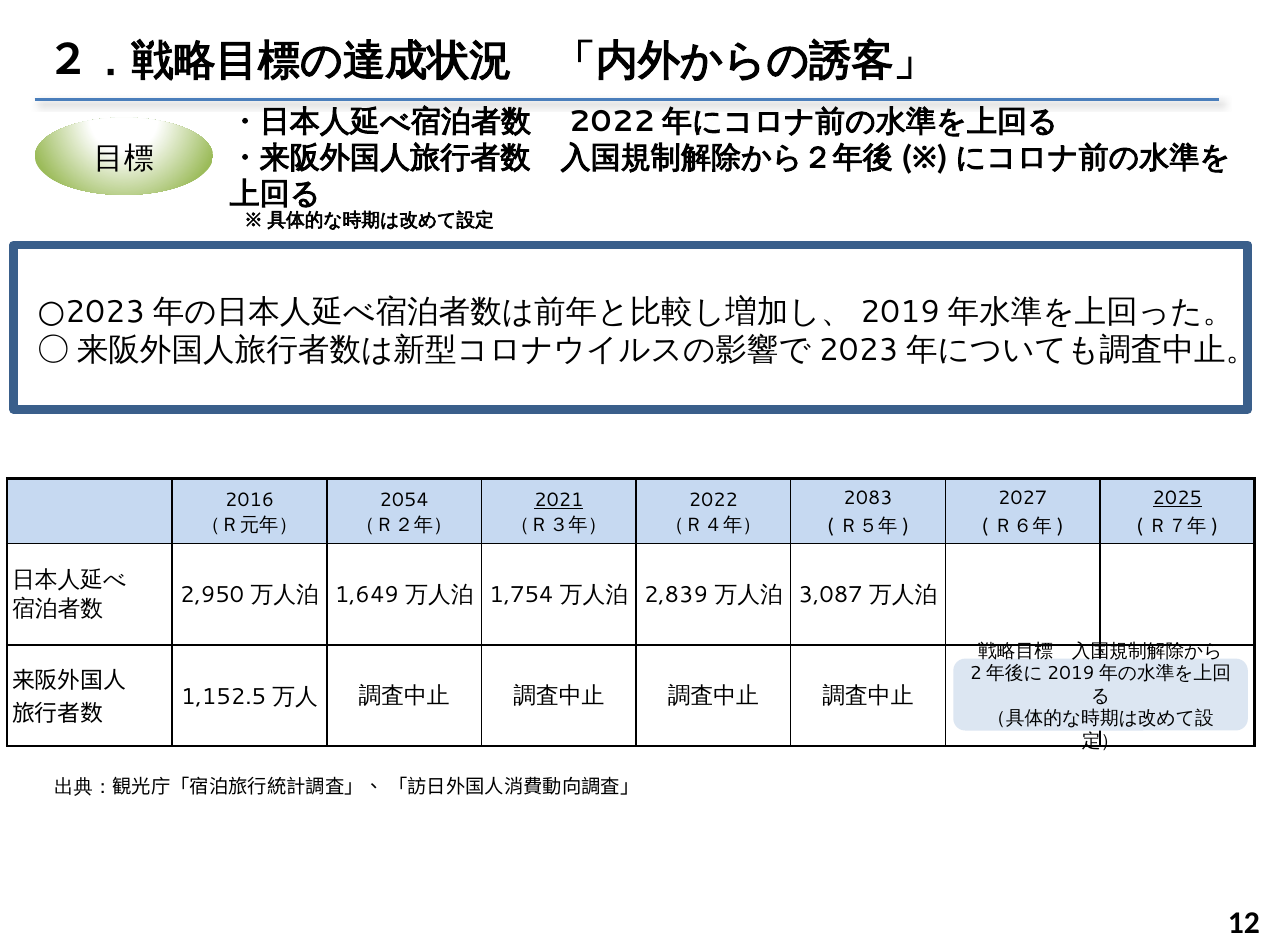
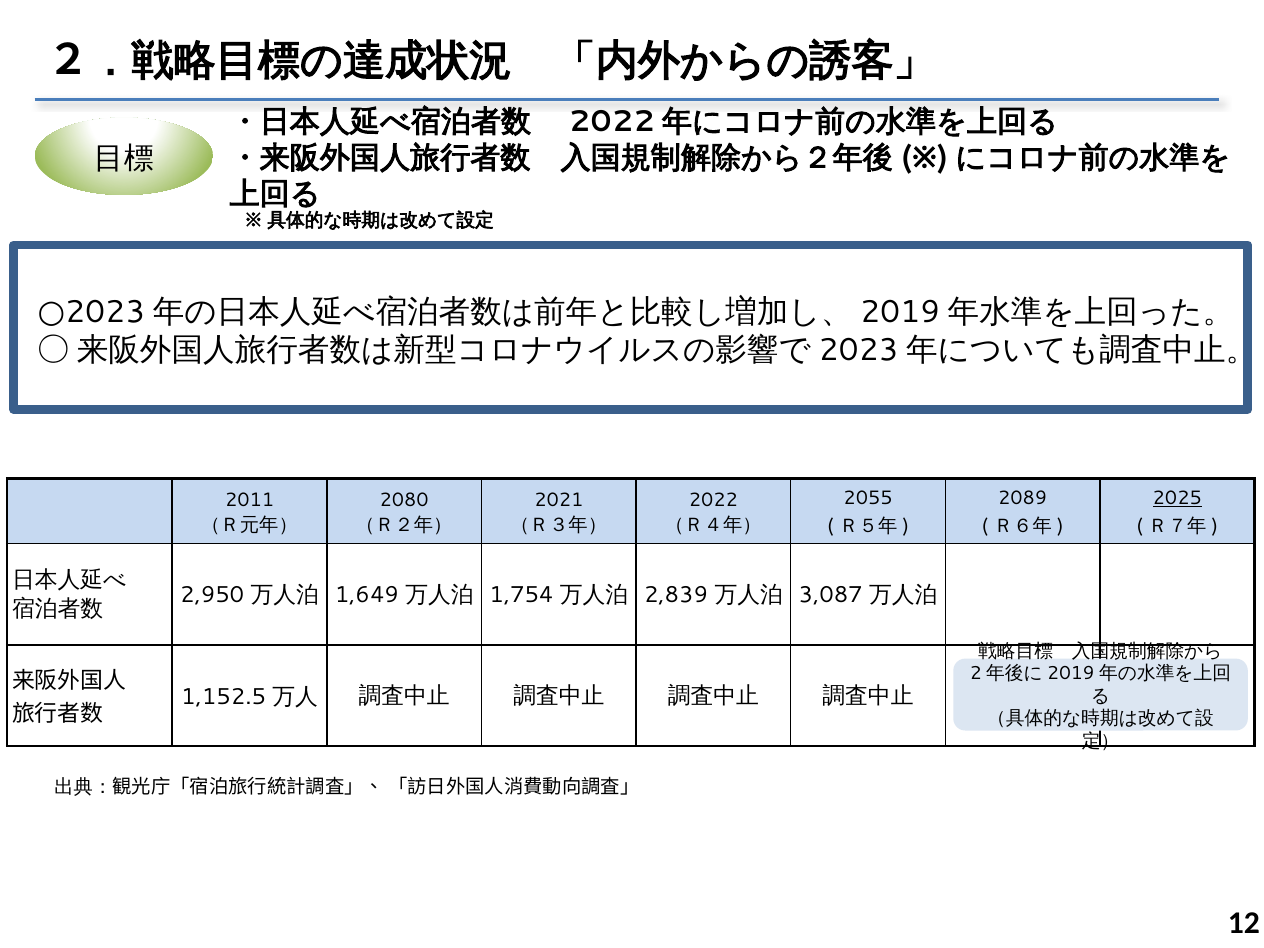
2083: 2083 -> 2055 (868, 498)
2027: 2027 -> 2089 (1023, 498)
2016: 2016 -> 2011 (250, 500)
2054: 2054 -> 2080 (404, 500)
2021 underline: present -> none (559, 500)
